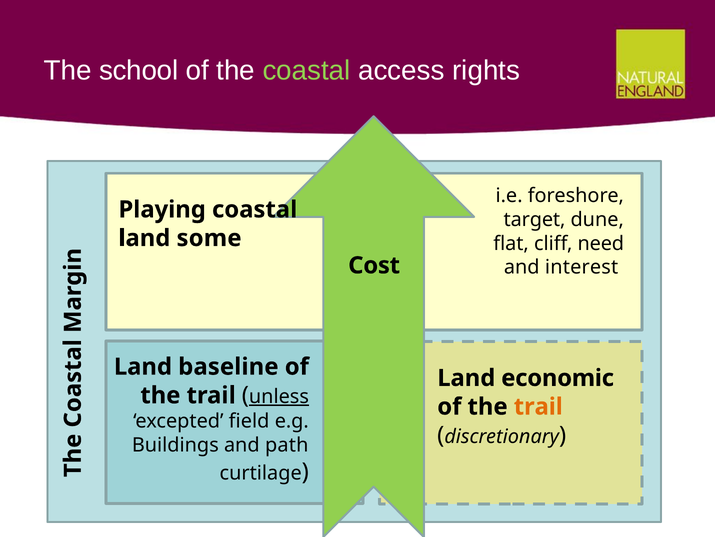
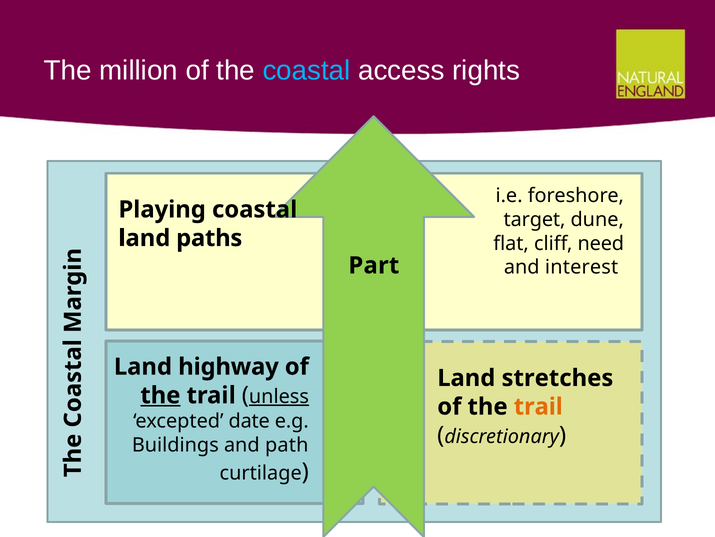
school: school -> million (139, 71)
coastal colour: light green -> light blue (307, 71)
some: some -> paths (209, 238)
Cost: Cost -> Part (374, 265)
baseline: baseline -> highway (229, 366)
economic: economic -> stretches (557, 378)
the underline: none -> present (160, 395)
field: field -> date (249, 421)
